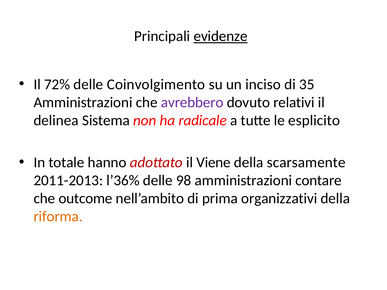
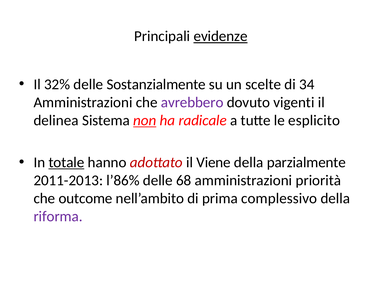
72%: 72% -> 32% (57, 84)
Coinvolgimento: Coinvolgimento -> Sostanzialmente (156, 84)
inciso: inciso -> scelte (263, 84)
35: 35 -> 34 (307, 84)
relativi: relativi -> vigenti (294, 102)
non underline: none -> present (145, 120)
totale underline: none -> present (66, 163)
scarsamente: scarsamente -> parzialmente (306, 163)
l’36%: l’36% -> l’86% (123, 181)
98: 98 -> 68 (184, 181)
contare: contare -> priorità (318, 181)
organizzativi: organizzativi -> complessivo (279, 199)
riforma colour: orange -> purple (58, 217)
